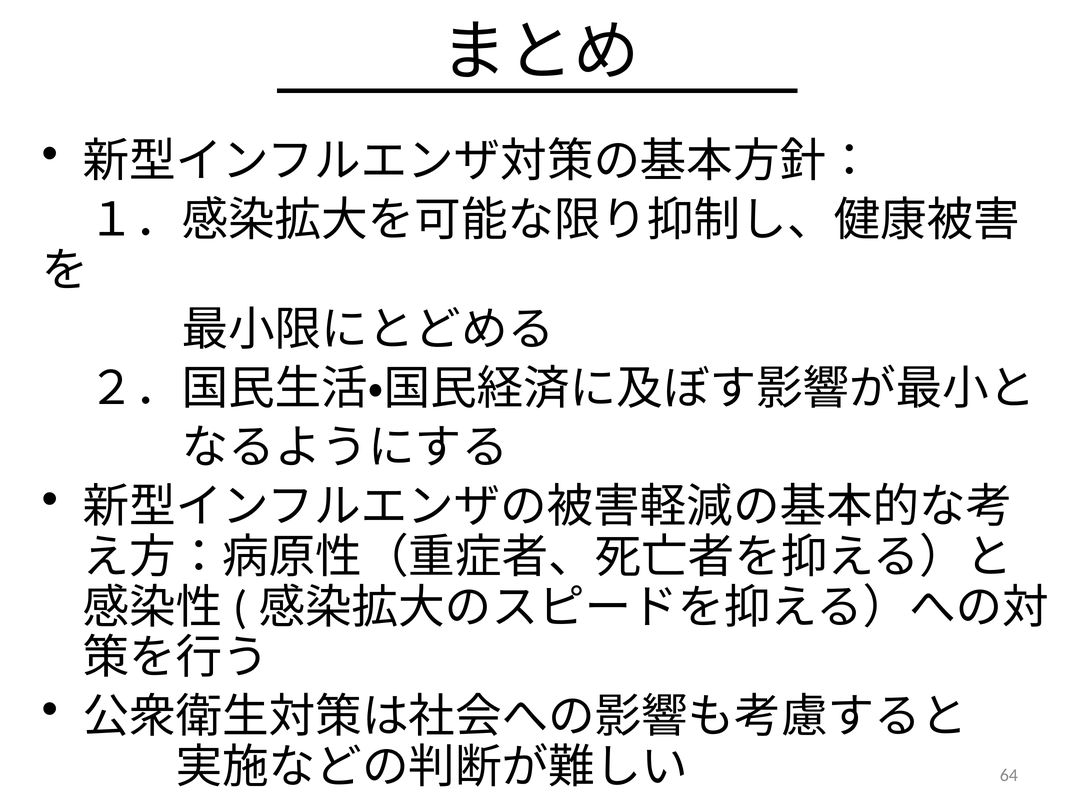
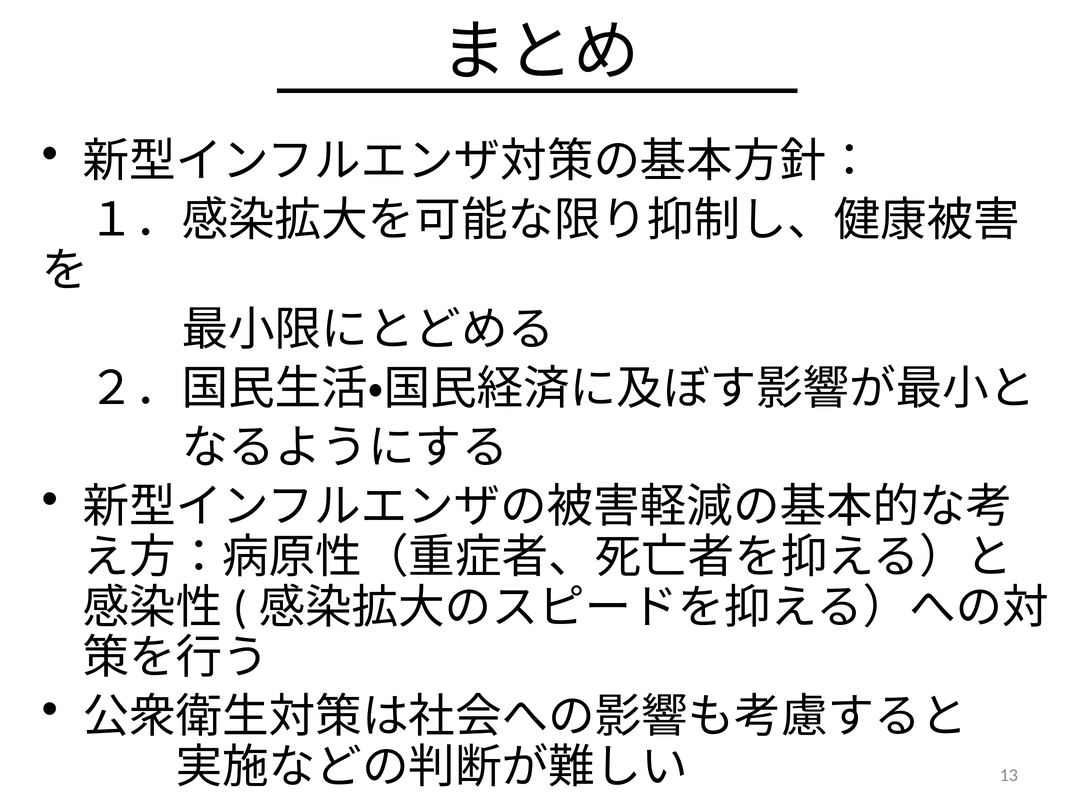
64: 64 -> 13 (1009, 776)
